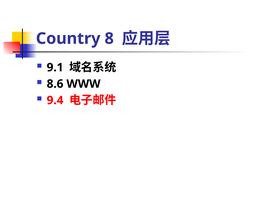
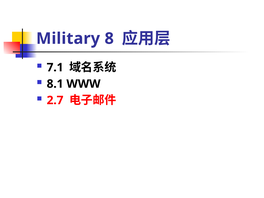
Country: Country -> Military (68, 39)
9.1: 9.1 -> 7.1 (55, 67)
8.6: 8.6 -> 8.1 (55, 84)
9.4: 9.4 -> 2.7 (55, 100)
